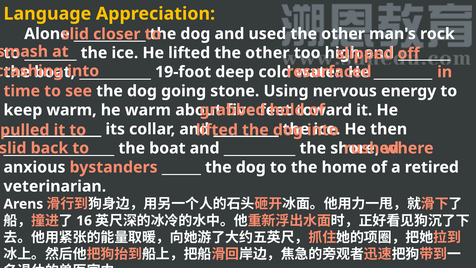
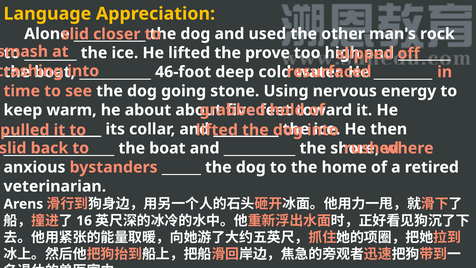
lifted the other: other -> prove (267, 53)
19-foot: 19-foot -> 46-foot (183, 72)
he warm: warm -> about (148, 110)
